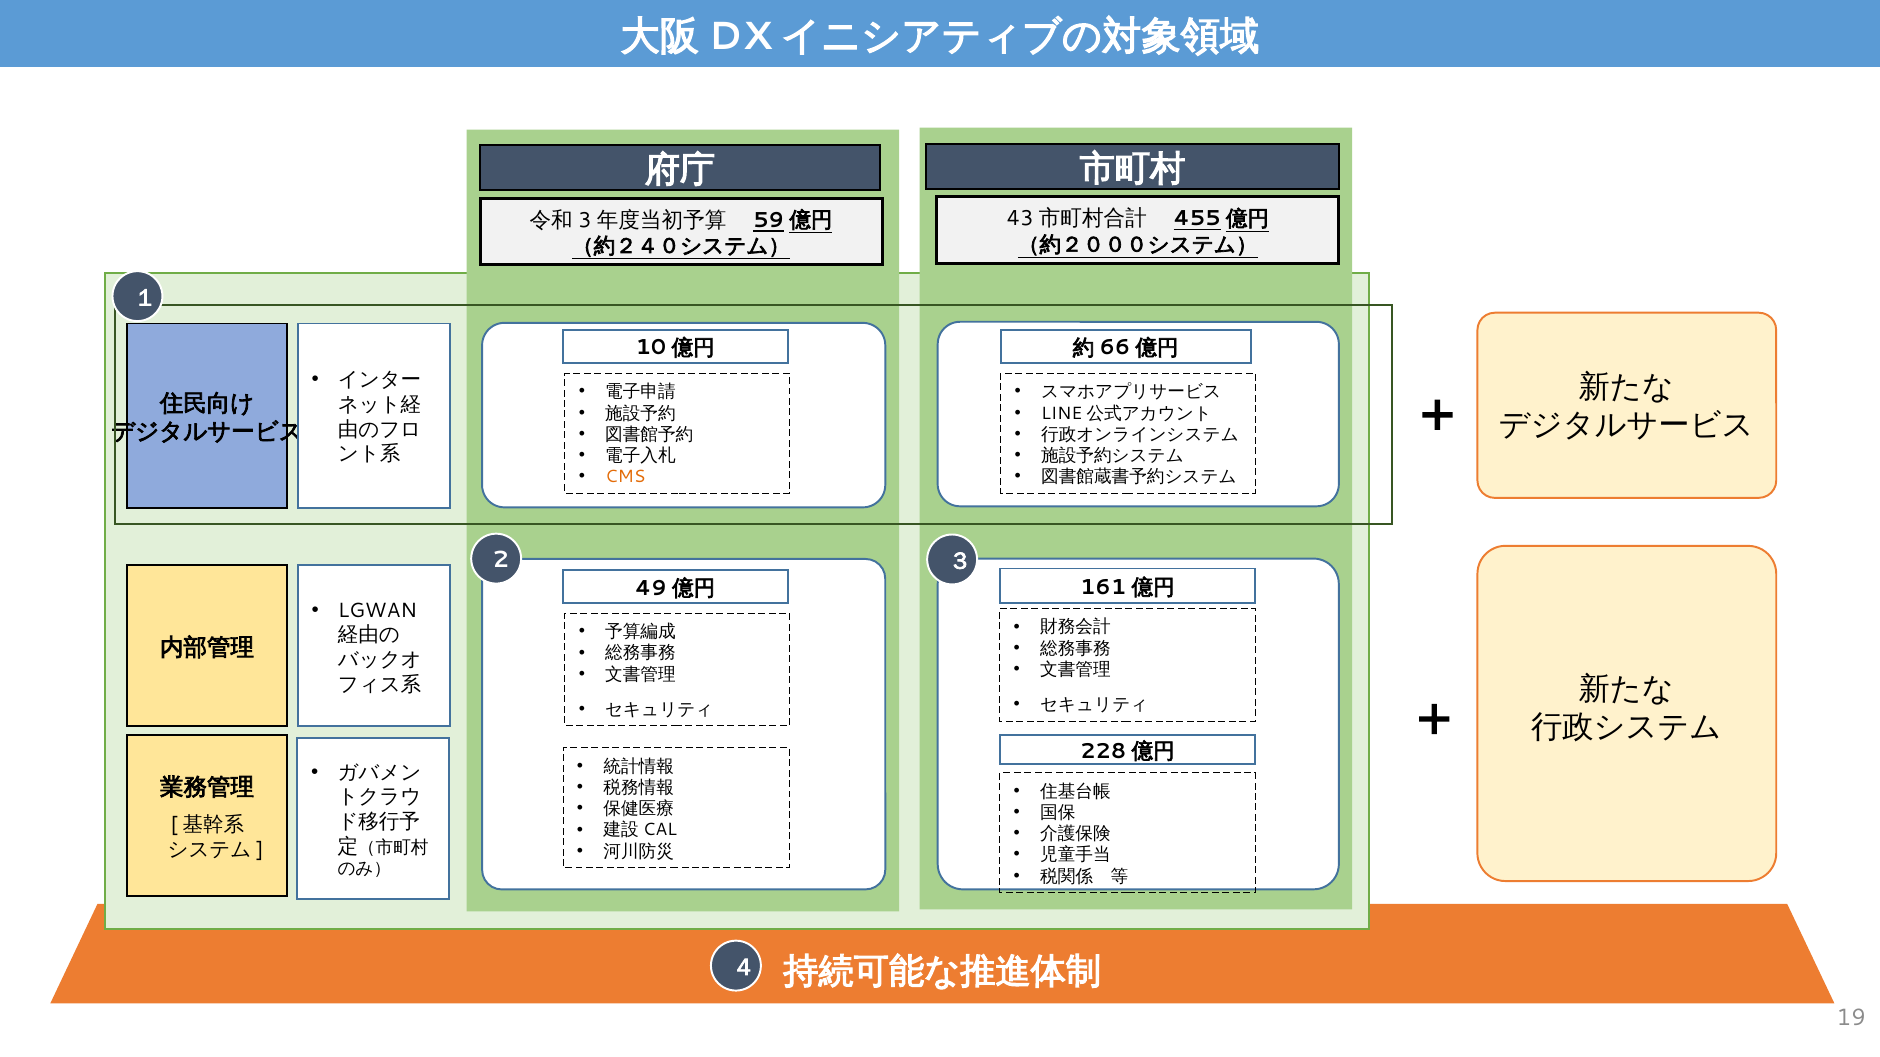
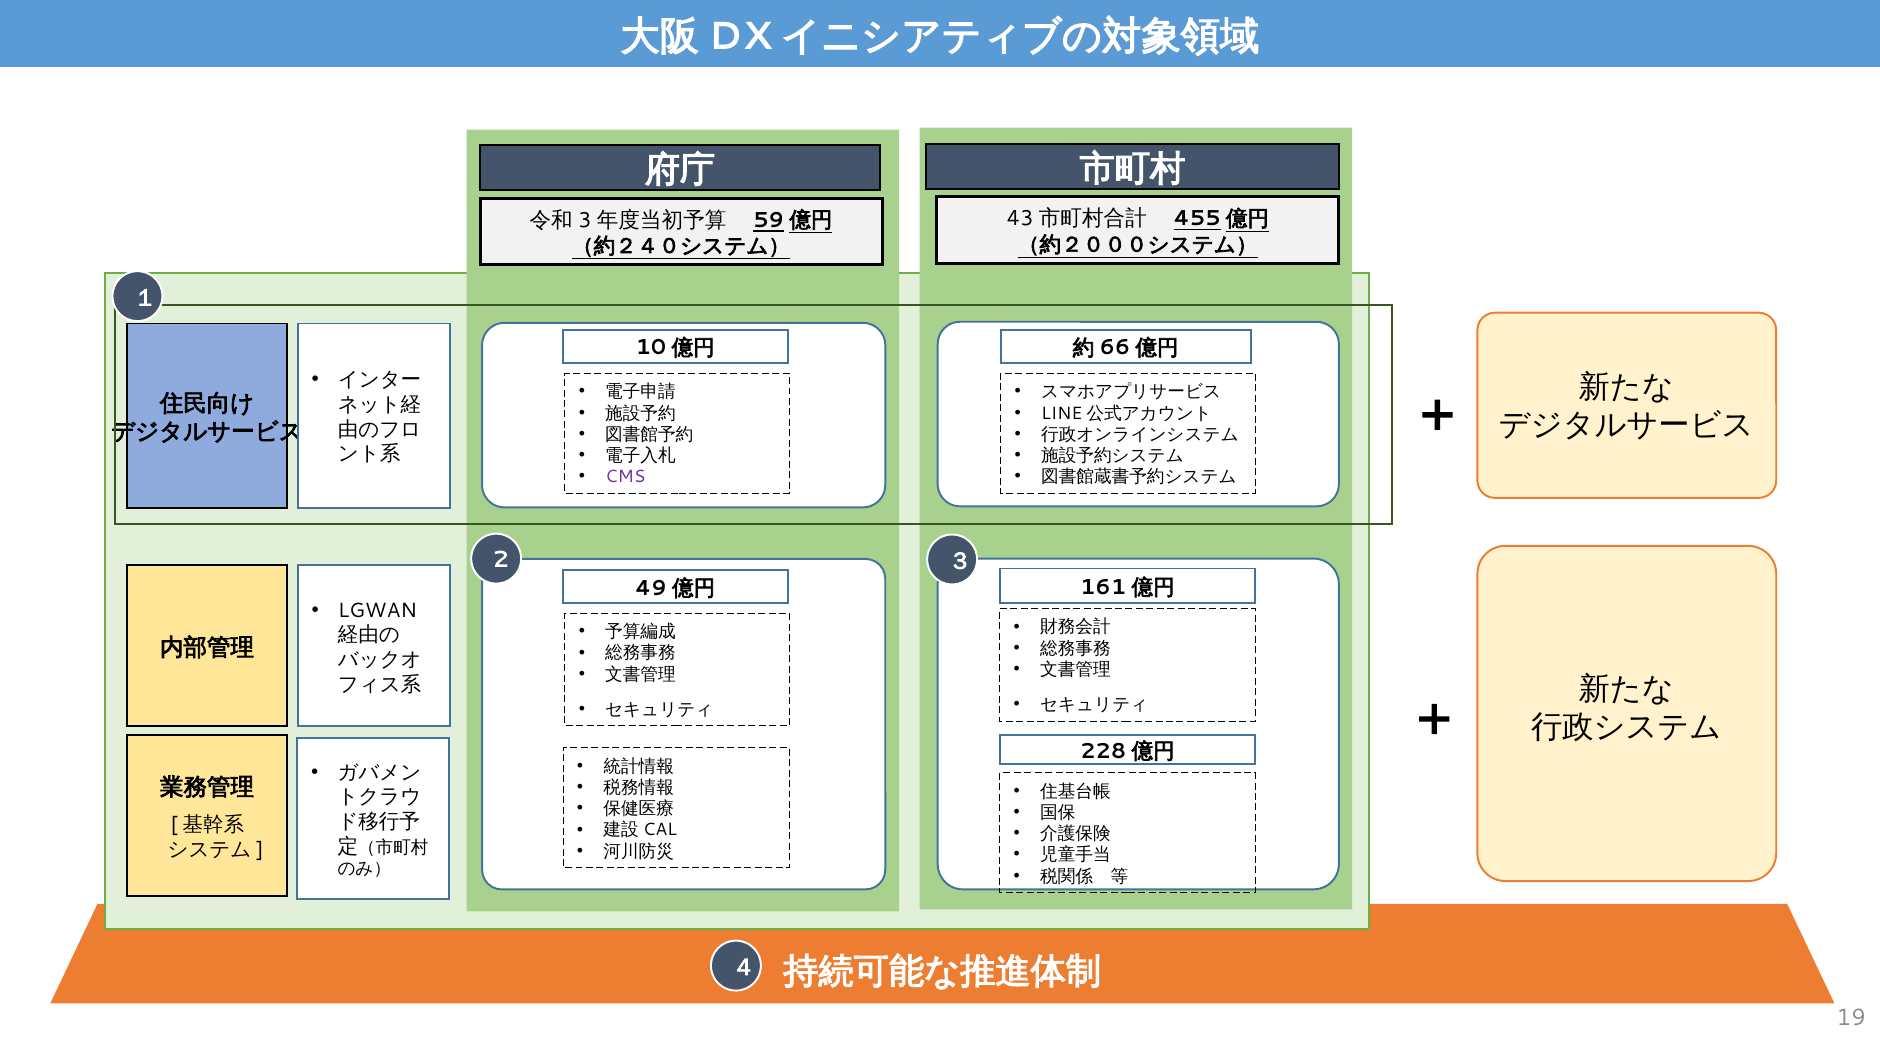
CMS colour: orange -> purple (625, 477)
